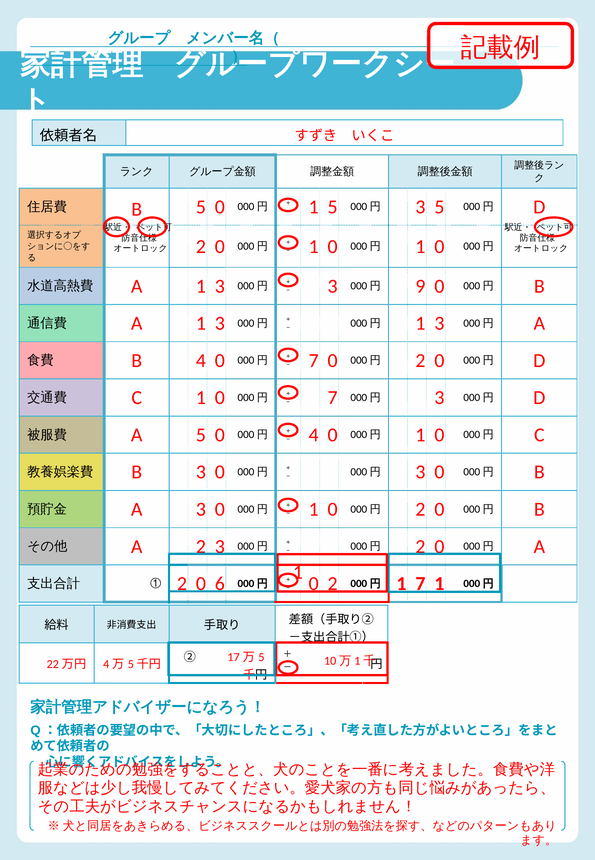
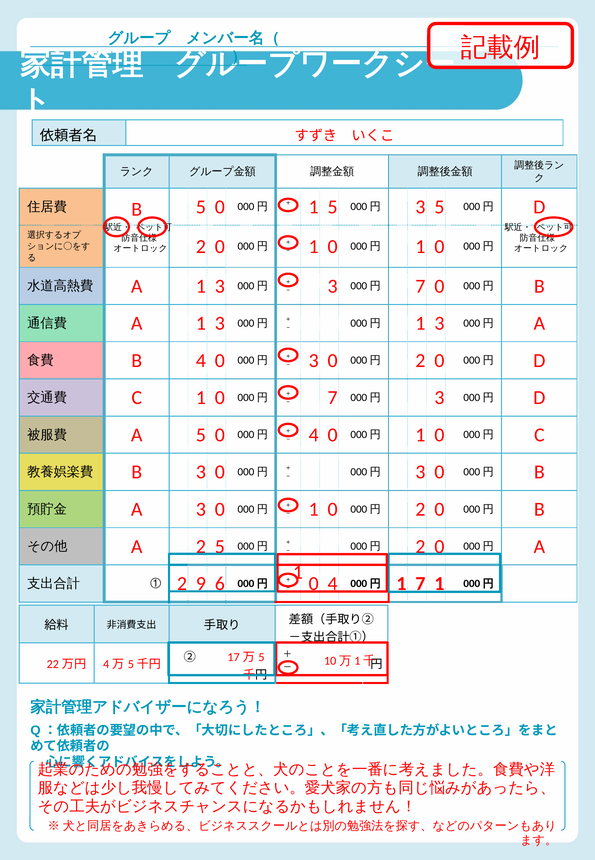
9: 9 -> 7 (420, 286)
7: 7 -> 3 (314, 360)
2 3: 3 -> 5 (220, 546)
① 2 0: 0 -> 9 (201, 583)
0 2: 2 -> 4 (333, 583)
